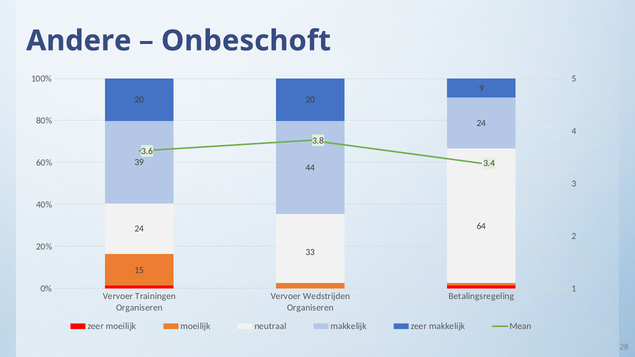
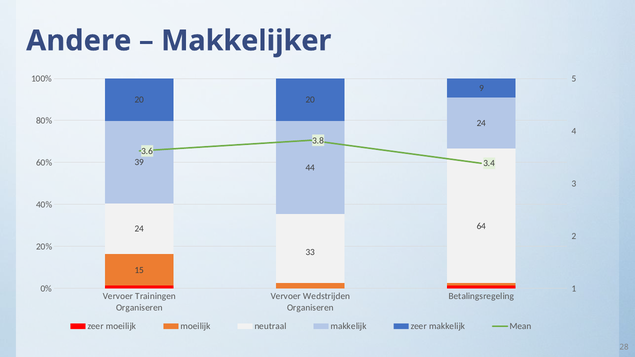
Onbeschoft: Onbeschoft -> Makkelijker (246, 41)
